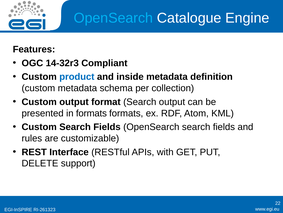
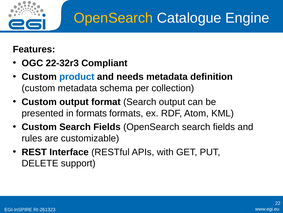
OpenSearch colour: light blue -> yellow (113, 18)
14-32r3: 14-32r3 -> 22-32r3 (62, 63)
inside: inside -> needs (130, 77)
